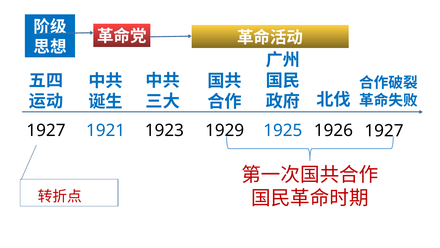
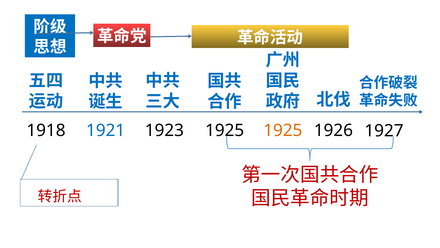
1927: 1927 -> 1918 (46, 130)
1923 1929: 1929 -> 1925 (225, 130)
1925 colour: blue -> orange (283, 130)
